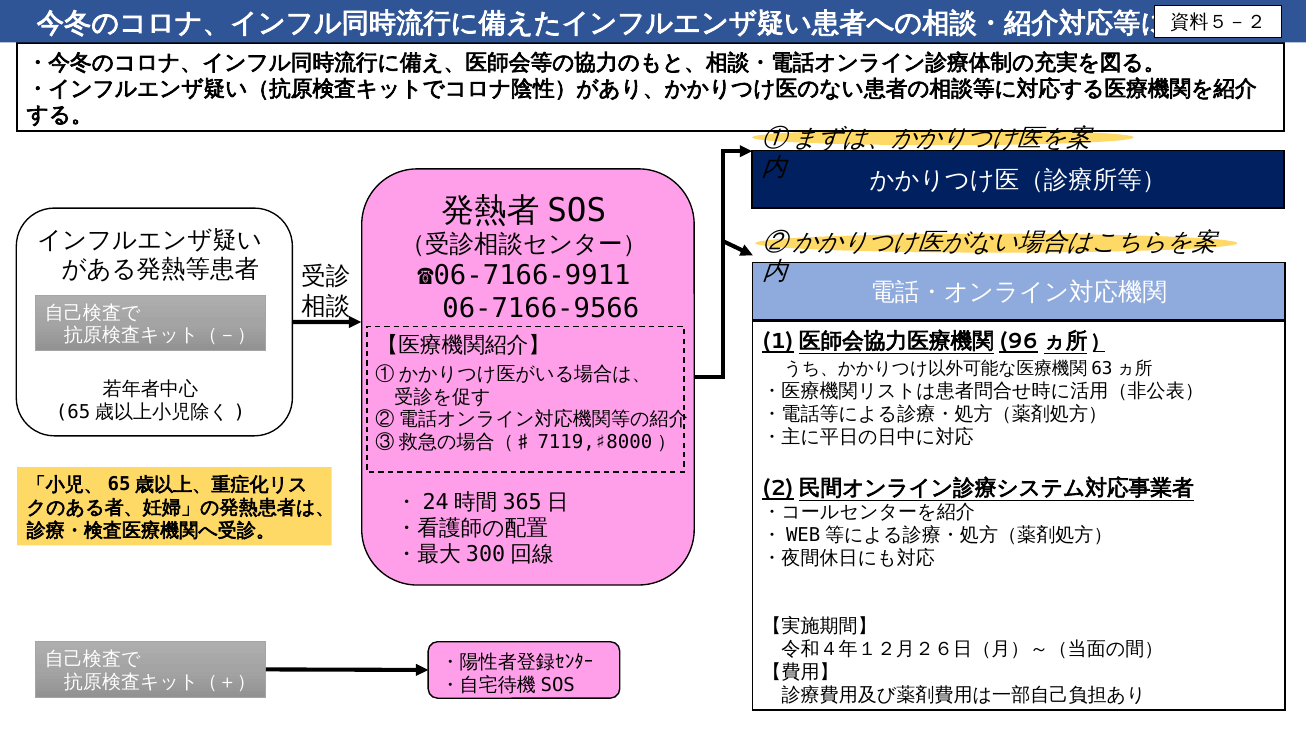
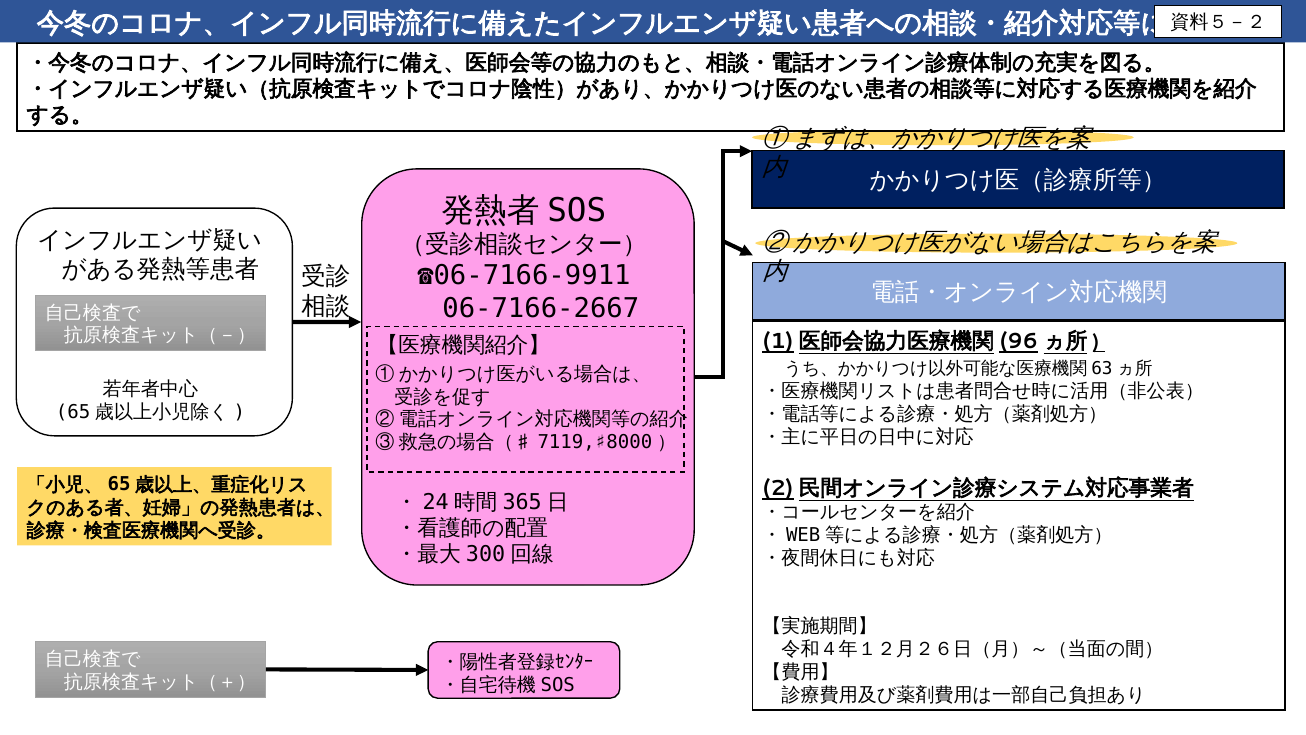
06-7166-9566: 06-7166-9566 -> 06-7166-2667 (541, 308)
